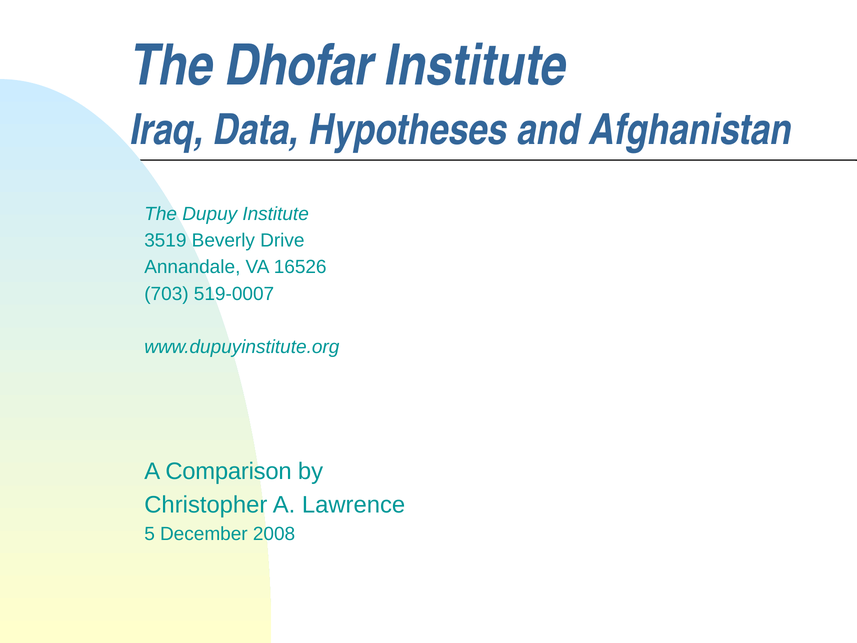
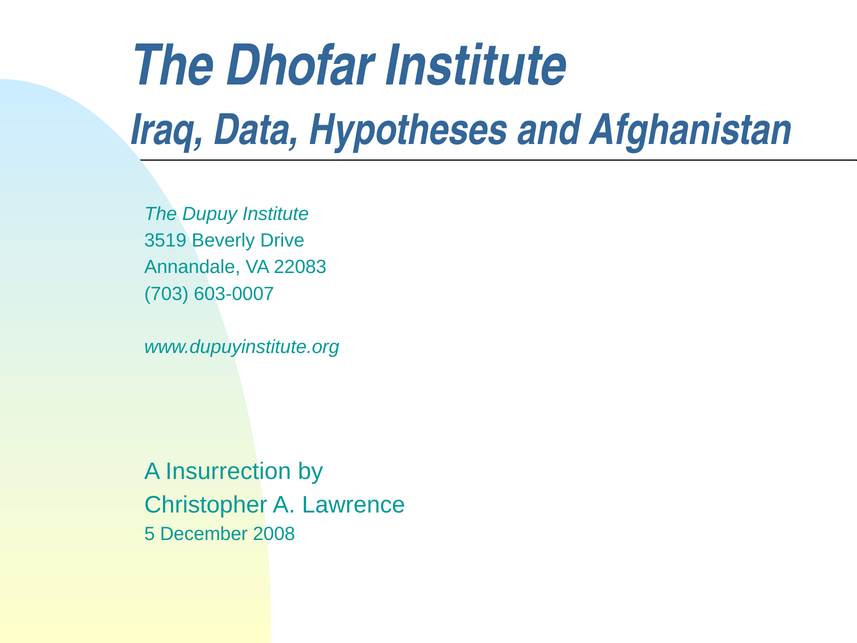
16526: 16526 -> 22083 (300, 267)
519-0007: 519-0007 -> 603-0007 (234, 294)
Comparison: Comparison -> Insurrection (228, 471)
